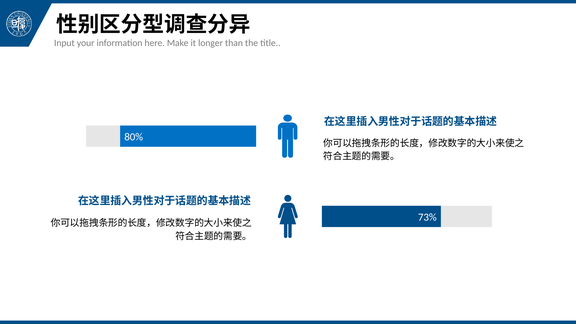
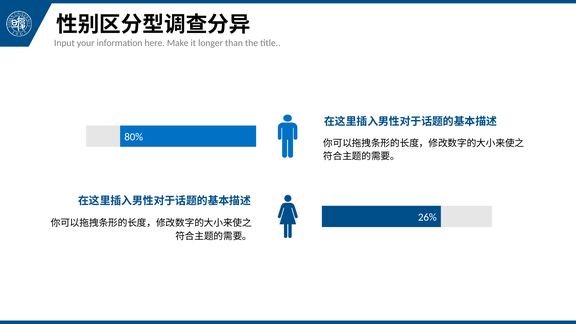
73%: 73% -> 26% (427, 217)
